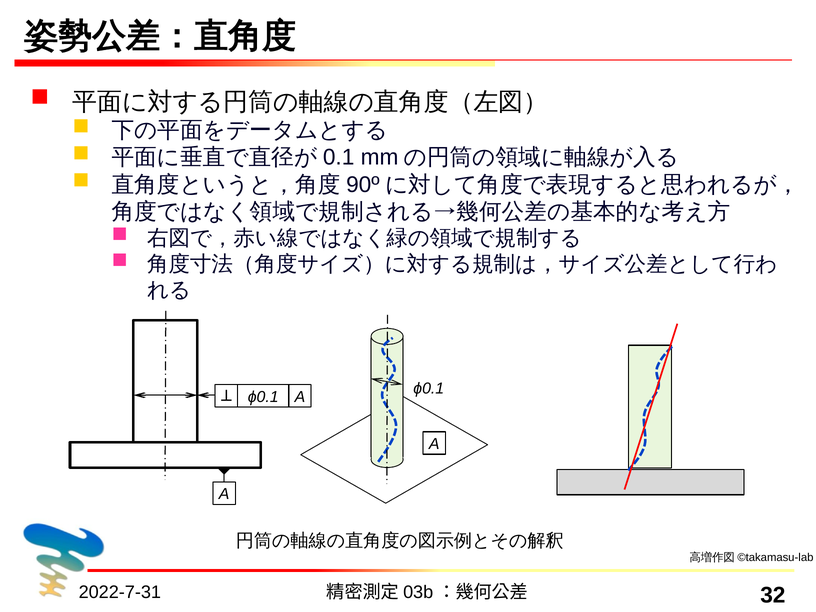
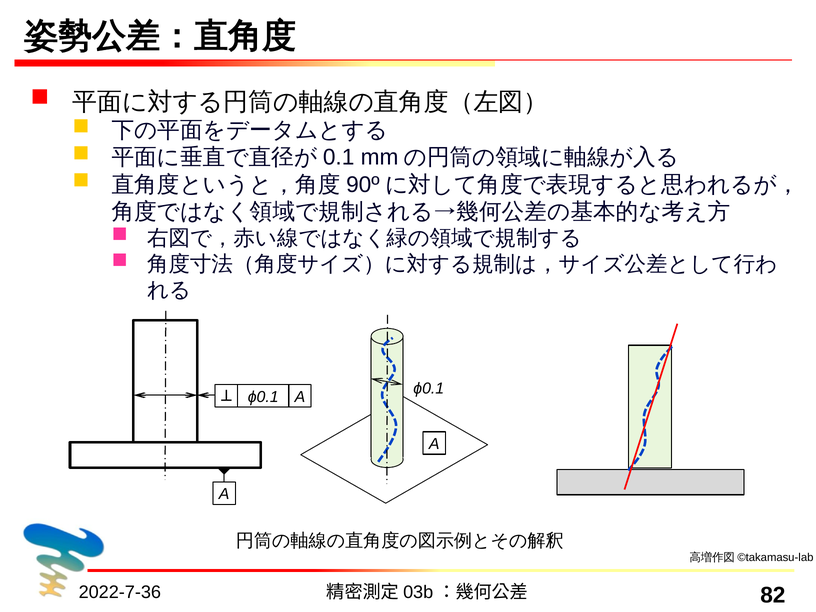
2022-7-31: 2022-7-31 -> 2022-7-36 (120, 592)
32: 32 -> 82 (773, 595)
